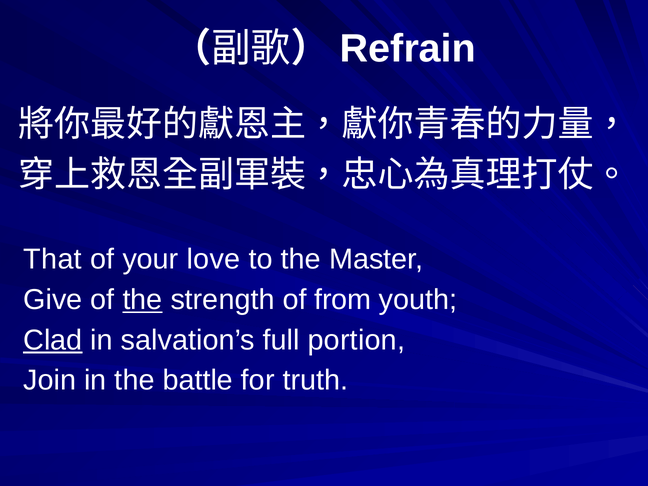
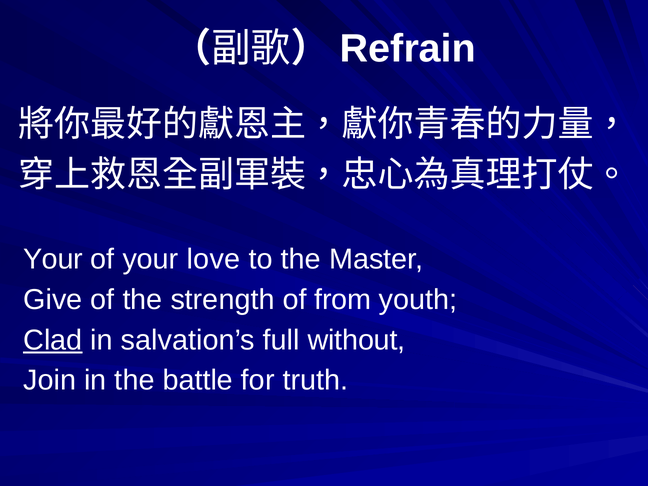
That: That -> Your (53, 259)
the underline: present -> none (143, 300)
portion: portion -> without (357, 340)
